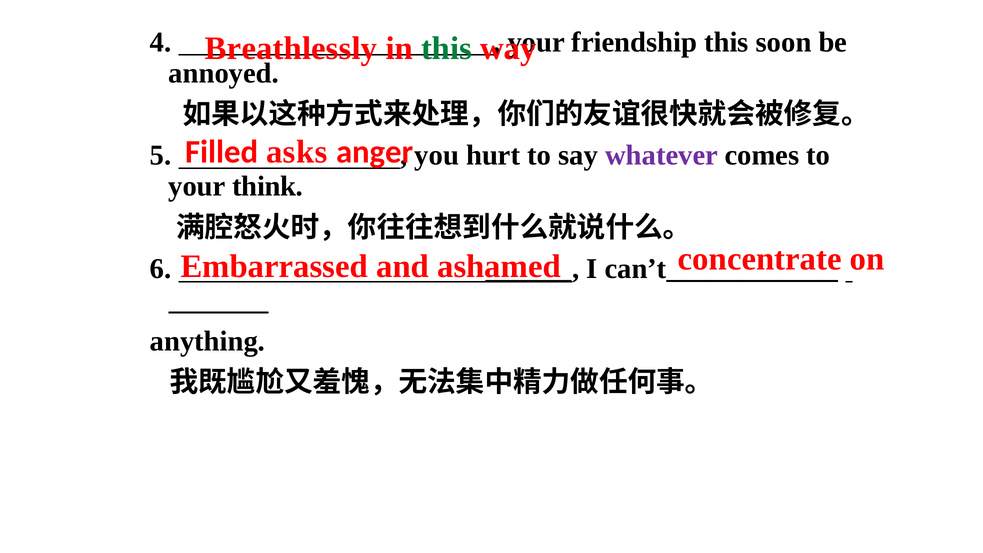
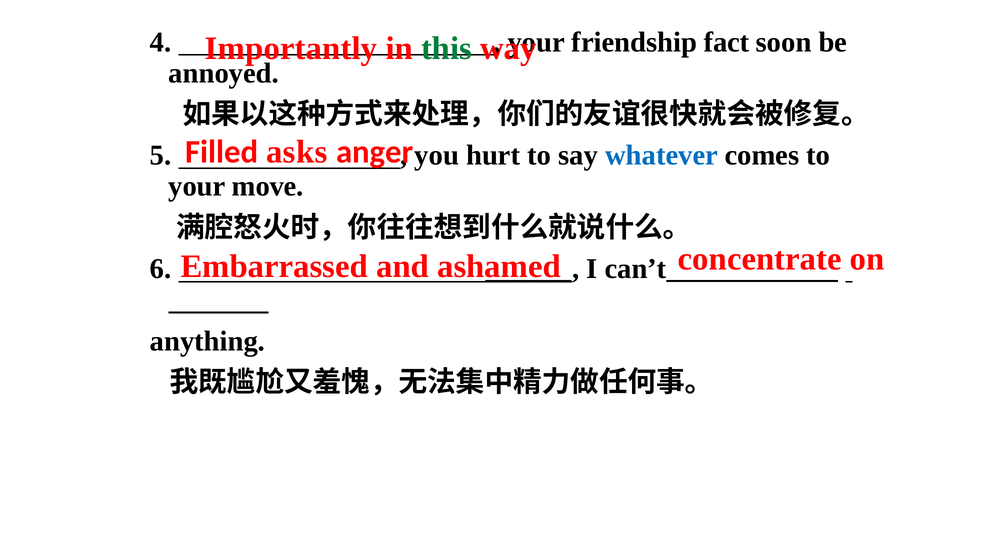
friendship this: this -> fact (727, 42)
Breathlessly: Breathlessly -> Importantly (291, 49)
whatever colour: purple -> blue (662, 155)
think: think -> move (268, 186)
